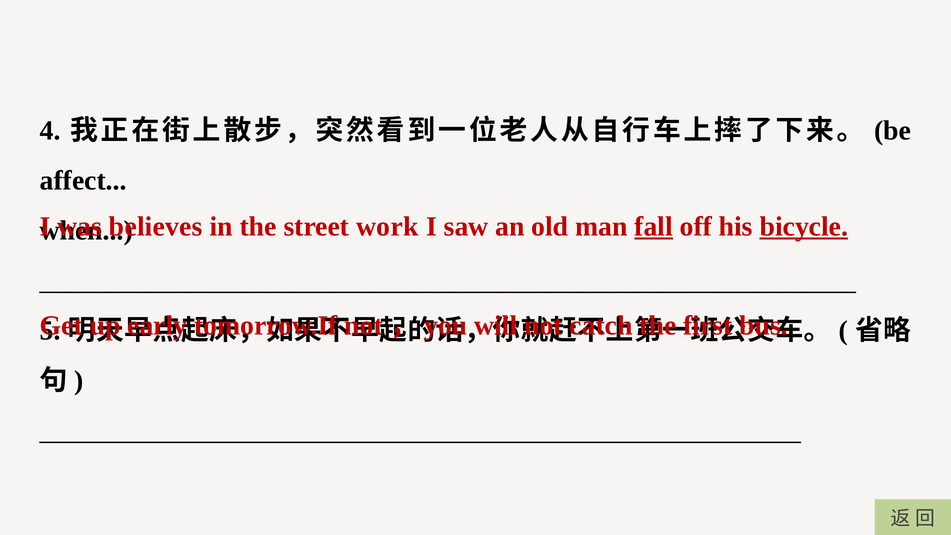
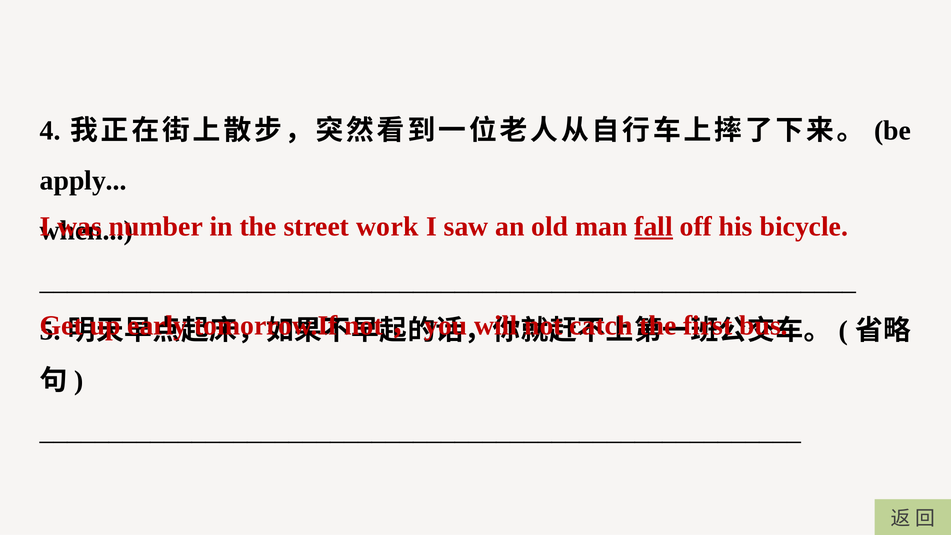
affect: affect -> apply (83, 181)
believes: believes -> number (156, 227)
bicycle underline: present -> none (804, 227)
